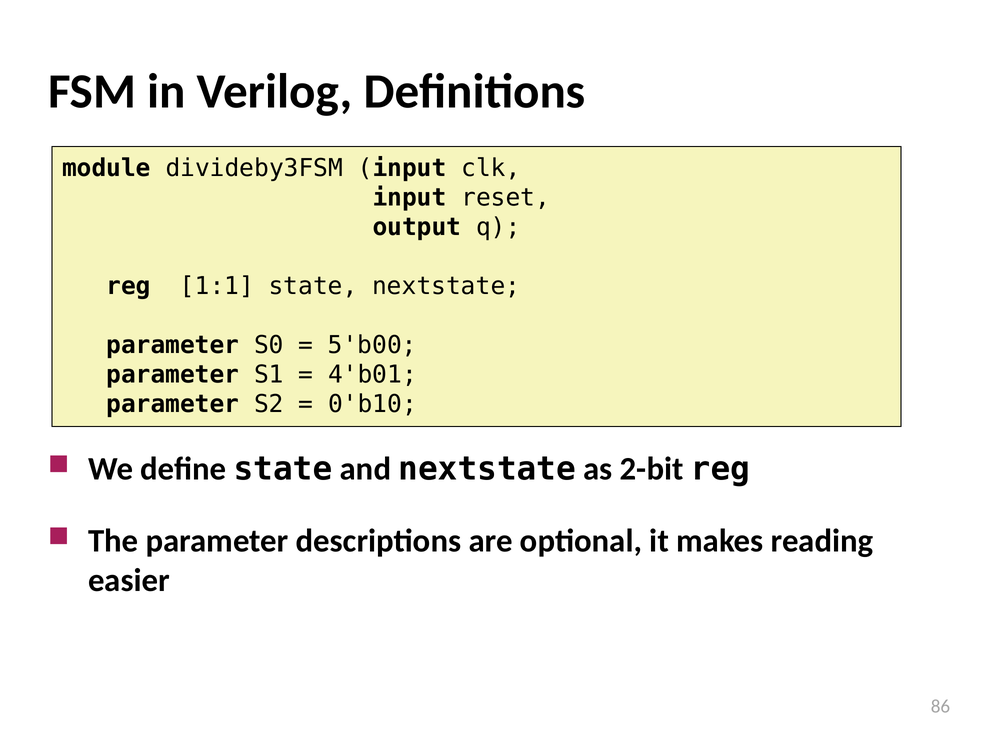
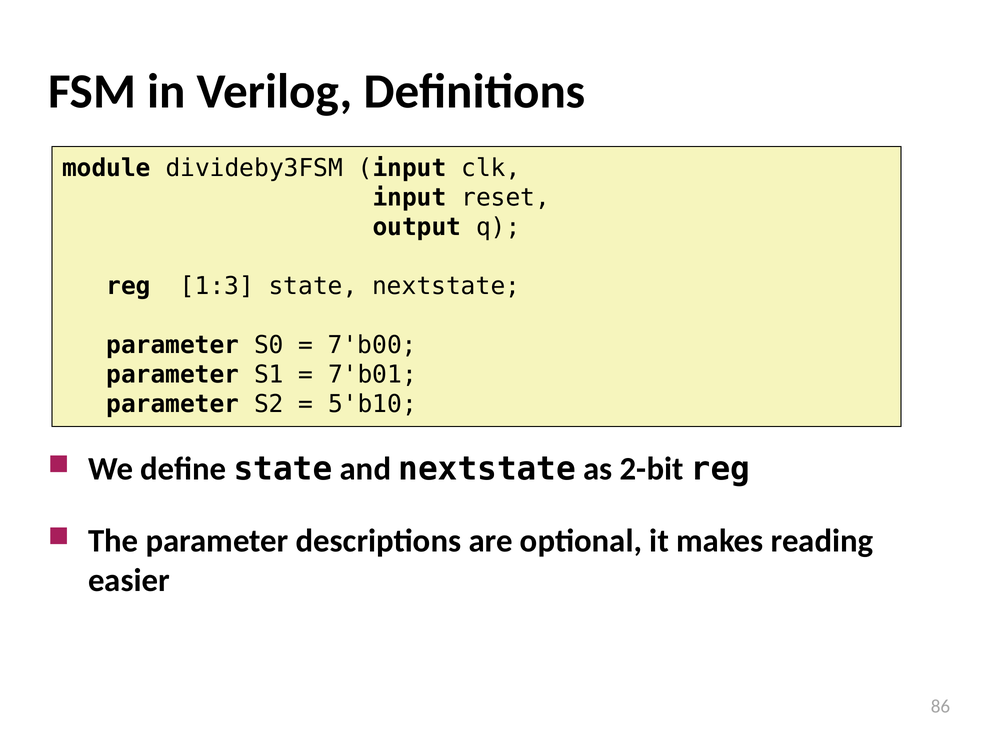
1:1: 1:1 -> 1:3 (217, 286)
5'b00: 5'b00 -> 7'b00 (372, 345)
4'b01: 4'b01 -> 7'b01 (372, 374)
0'b10: 0'b10 -> 5'b10 (372, 404)
